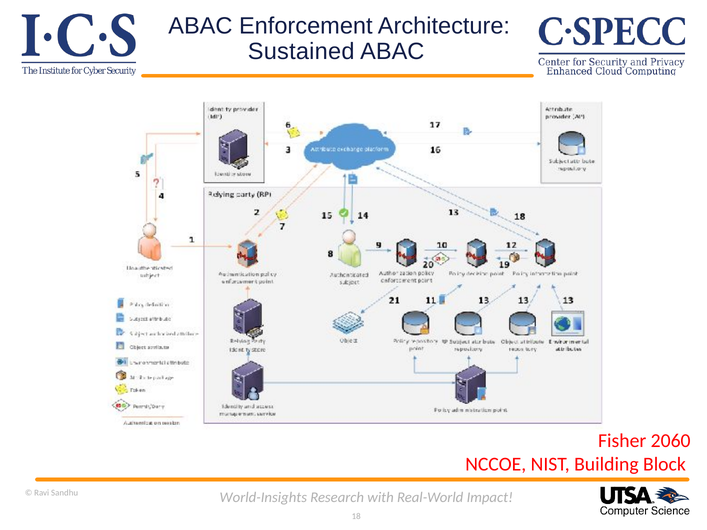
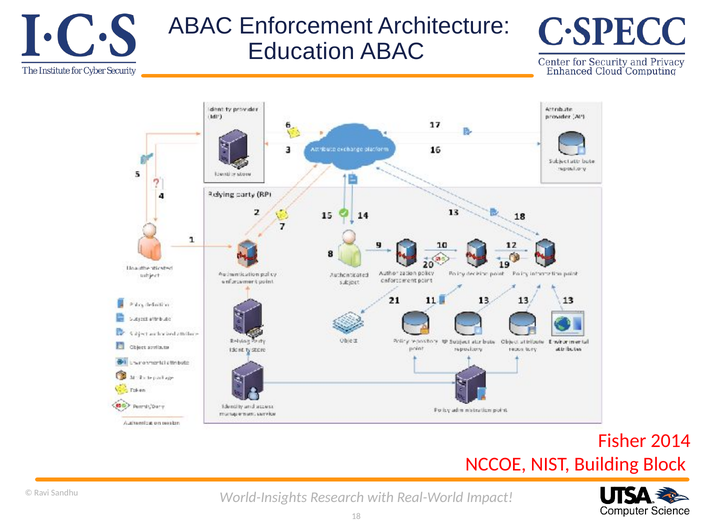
Sustained: Sustained -> Education (301, 52)
2060: 2060 -> 2014 (671, 441)
